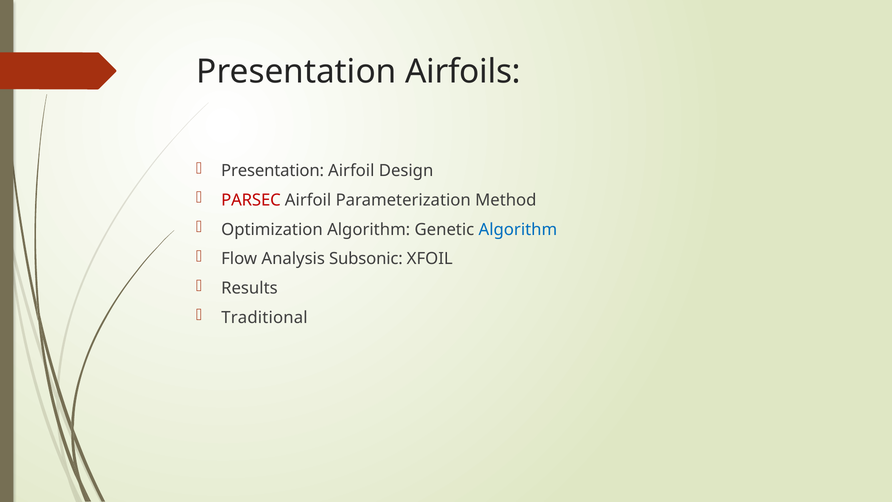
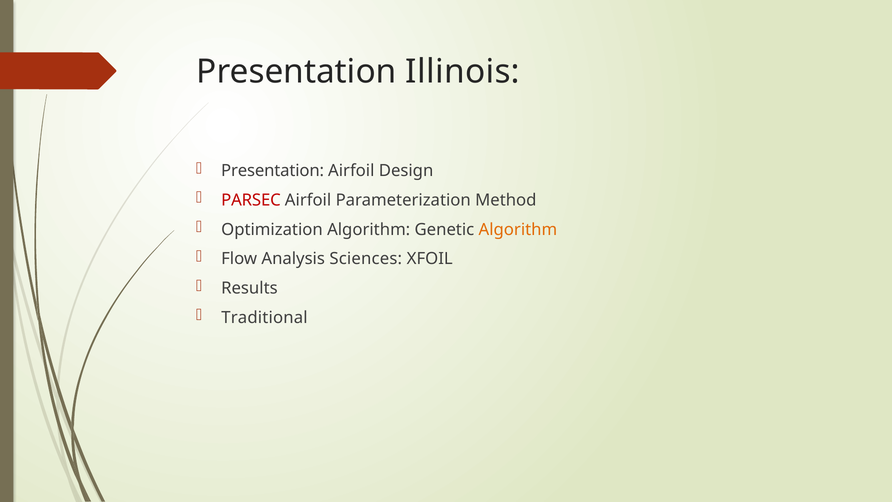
Airfoils: Airfoils -> Illinois (463, 71)
Algorithm colour: blue -> orange (518, 229)
Subsonic: Subsonic -> Sciences (366, 259)
